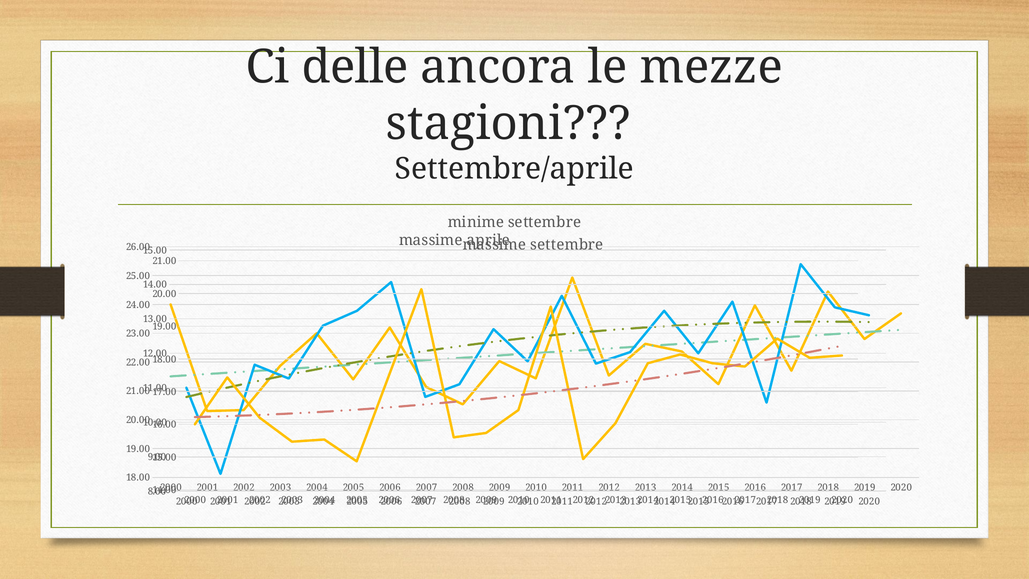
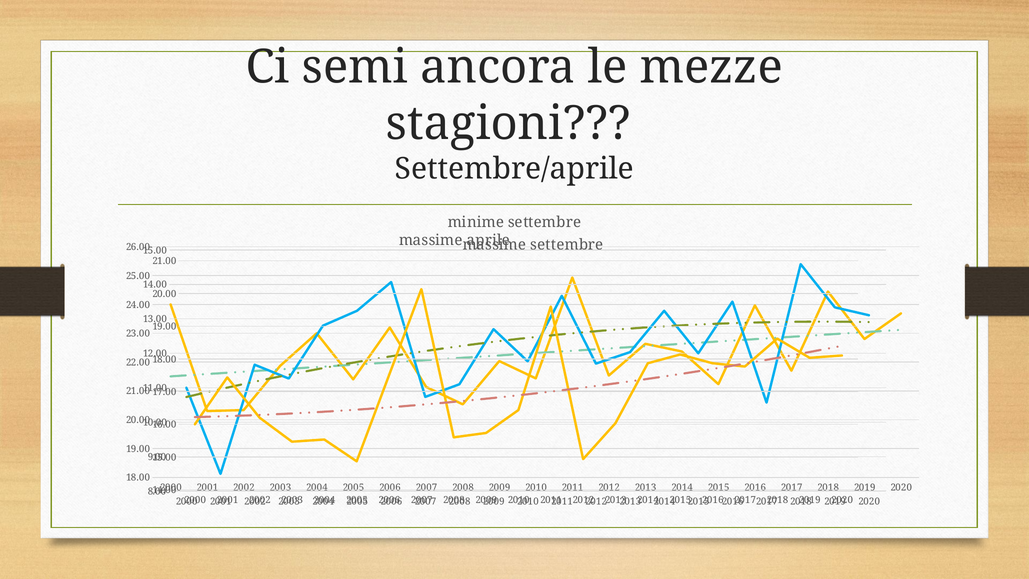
delle: delle -> semi (355, 67)
